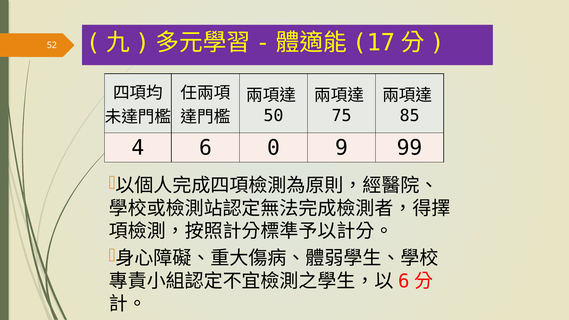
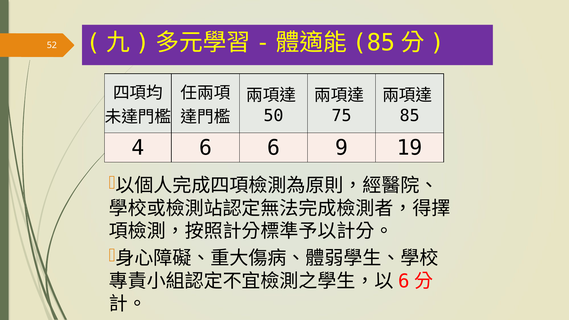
17: 17 -> 85 (374, 43)
6 0: 0 -> 6 (273, 148)
99: 99 -> 19 (410, 148)
